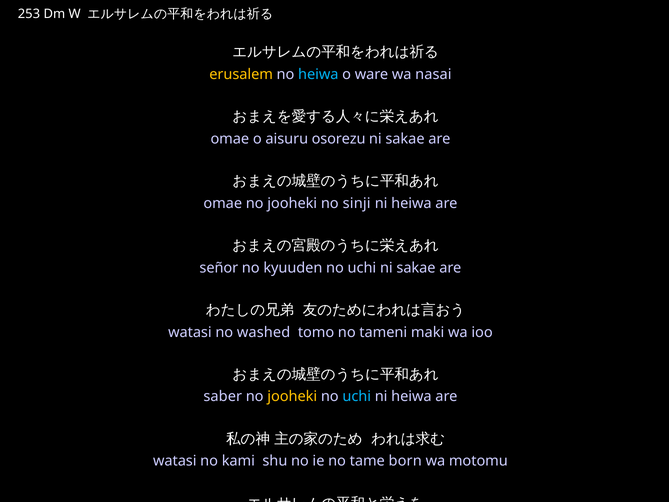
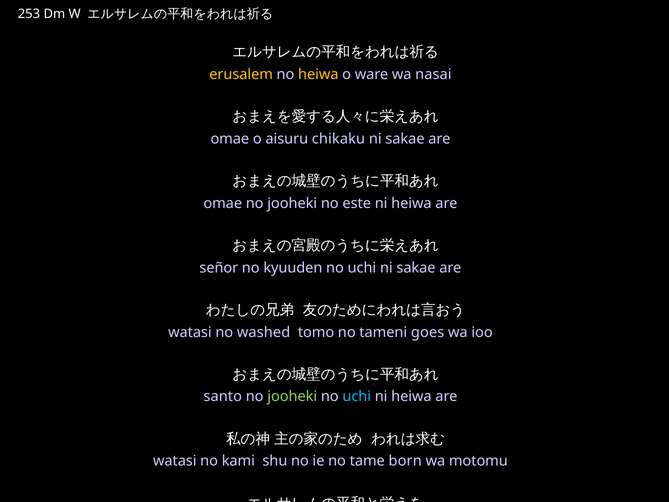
heiwa colour: light blue -> yellow (318, 74)
osorezu: osorezu -> chikaku (338, 139)
sinji: sinji -> este (357, 203)
maki: maki -> goes (428, 332)
saber: saber -> santo (223, 396)
jooheki colour: yellow -> light green (292, 396)
